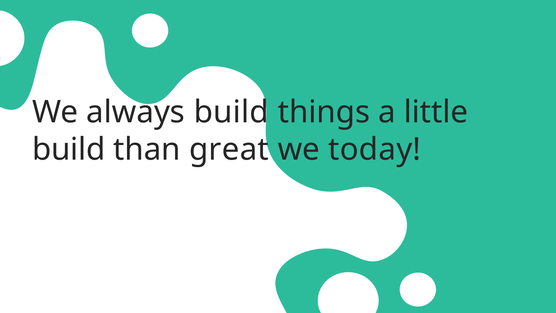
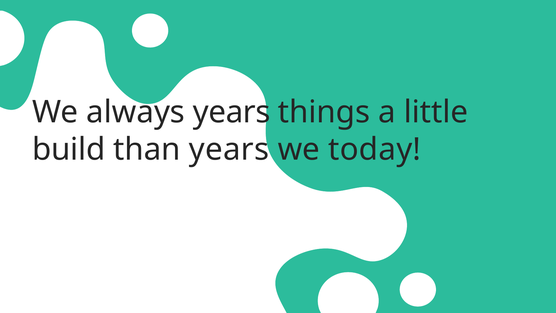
always build: build -> years (232, 112)
than great: great -> years (229, 150)
